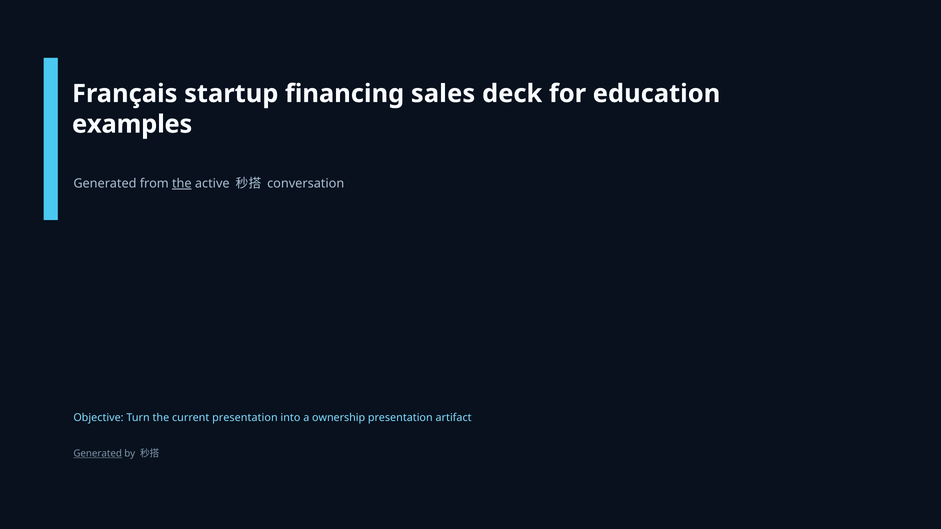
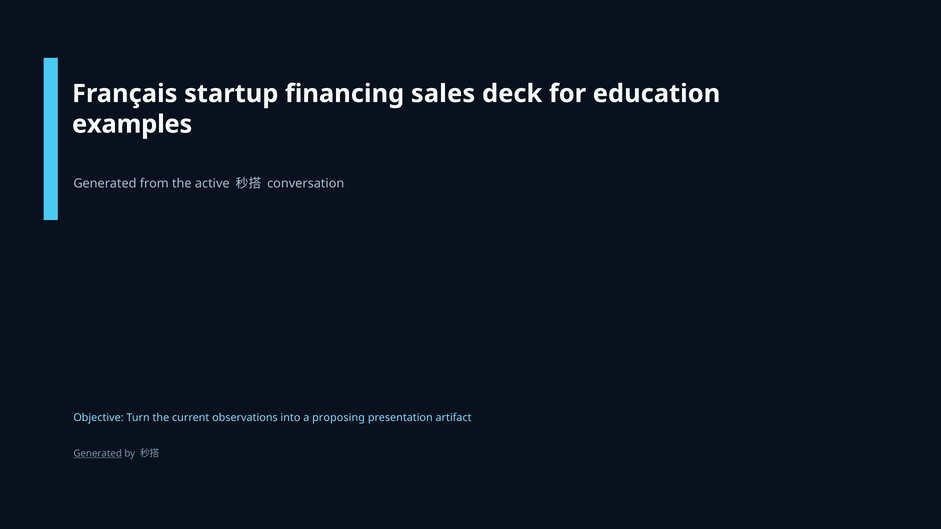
the underline: present -> none (182, 184)
current presentation: presentation -> observations (245, 418)
ownership: ownership -> proposing (339, 418)
